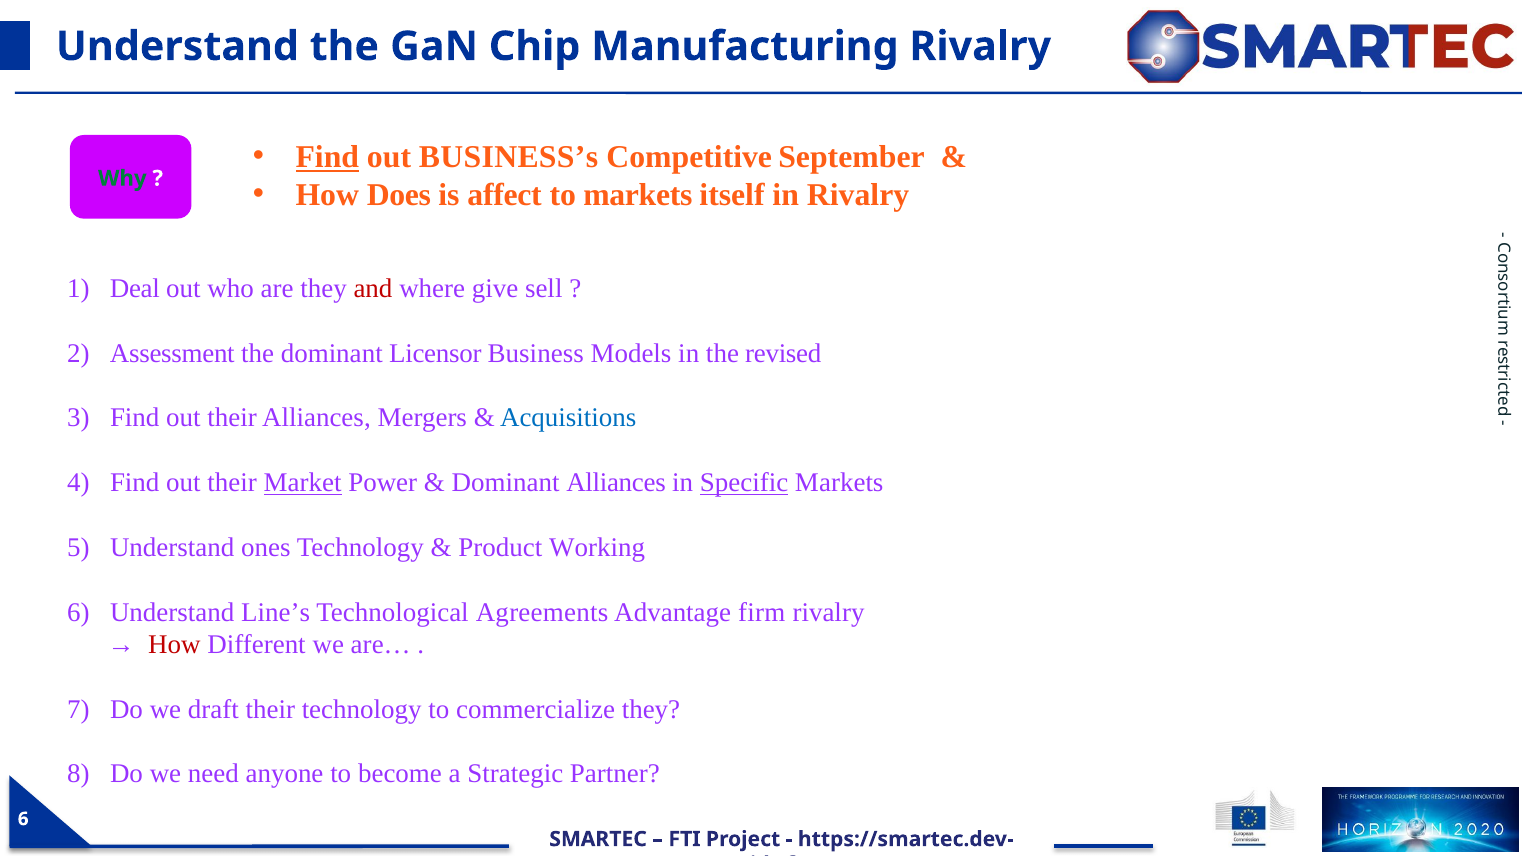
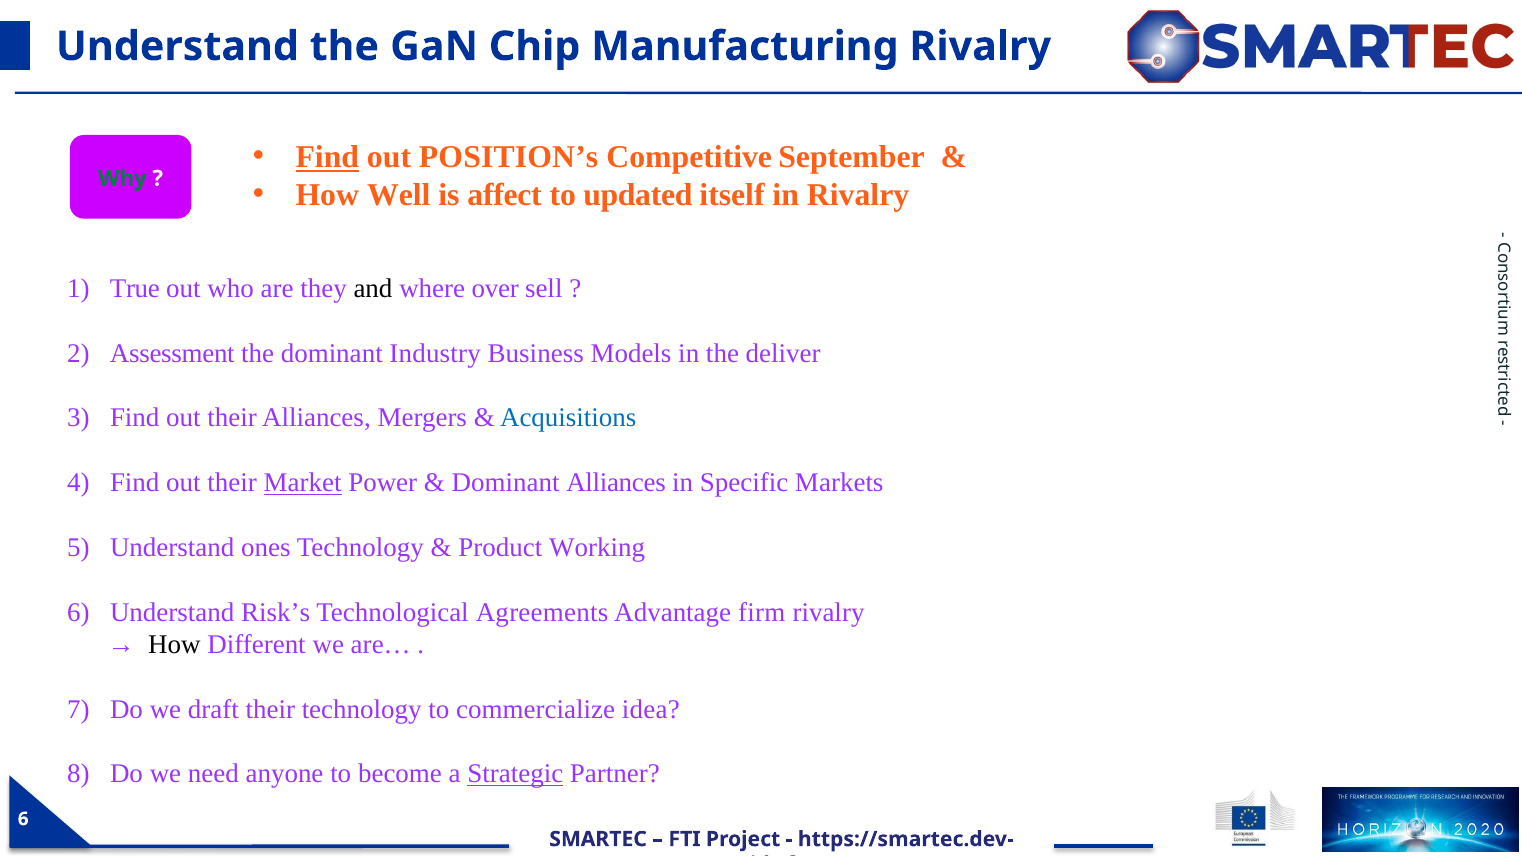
BUSINESS’s: BUSINESS’s -> POSITION’s (509, 157)
Does: Does -> Well (399, 195)
to markets: markets -> updated (638, 195)
Deal: Deal -> True (135, 289)
and colour: red -> black (373, 289)
give: give -> over (495, 289)
Licensor: Licensor -> Industry (435, 353)
revised: revised -> deliver (783, 353)
Specific underline: present -> none (744, 483)
Line’s: Line’s -> Risk’s (276, 612)
How colour: red -> black (174, 645)
commercialize they: they -> idea (651, 709)
Strategic underline: none -> present (515, 774)
